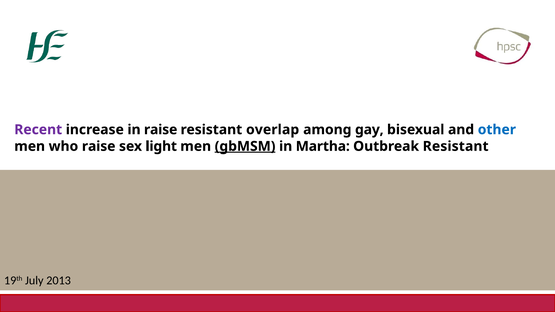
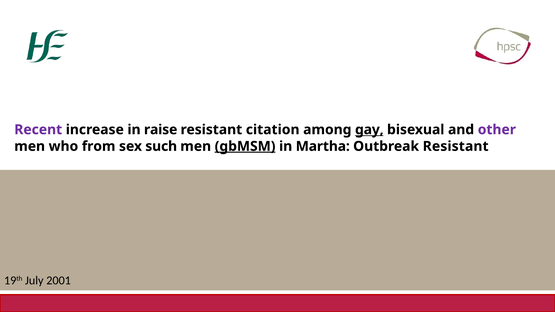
overlap: overlap -> citation (273, 130)
gay underline: none -> present (369, 130)
other colour: blue -> purple (497, 130)
who raise: raise -> from (99, 146)
light: light -> such (161, 146)
2013: 2013 -> 2001 (59, 281)
